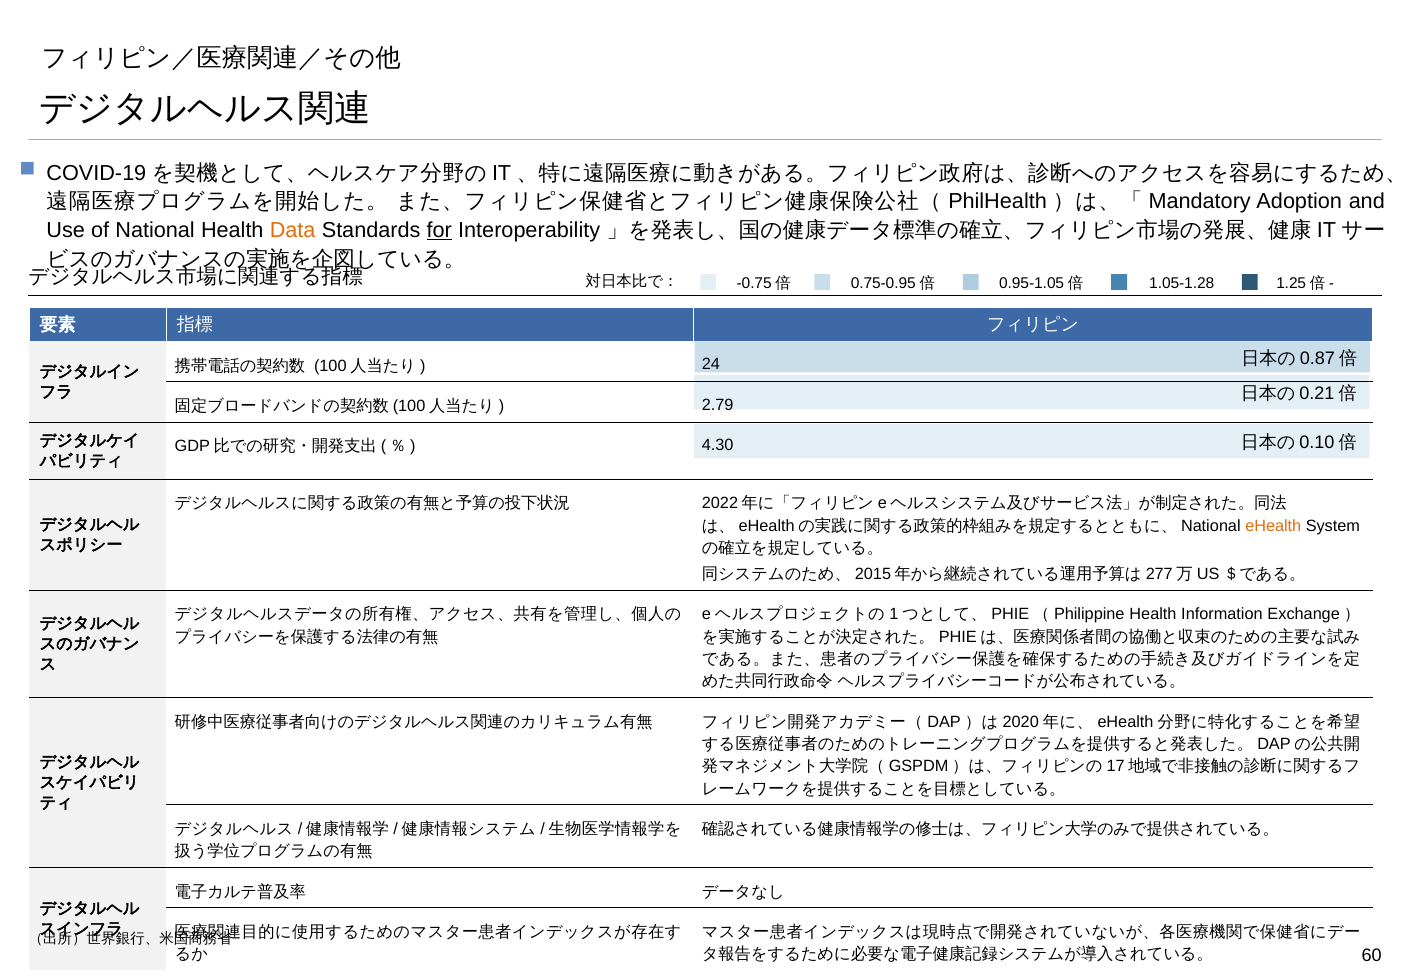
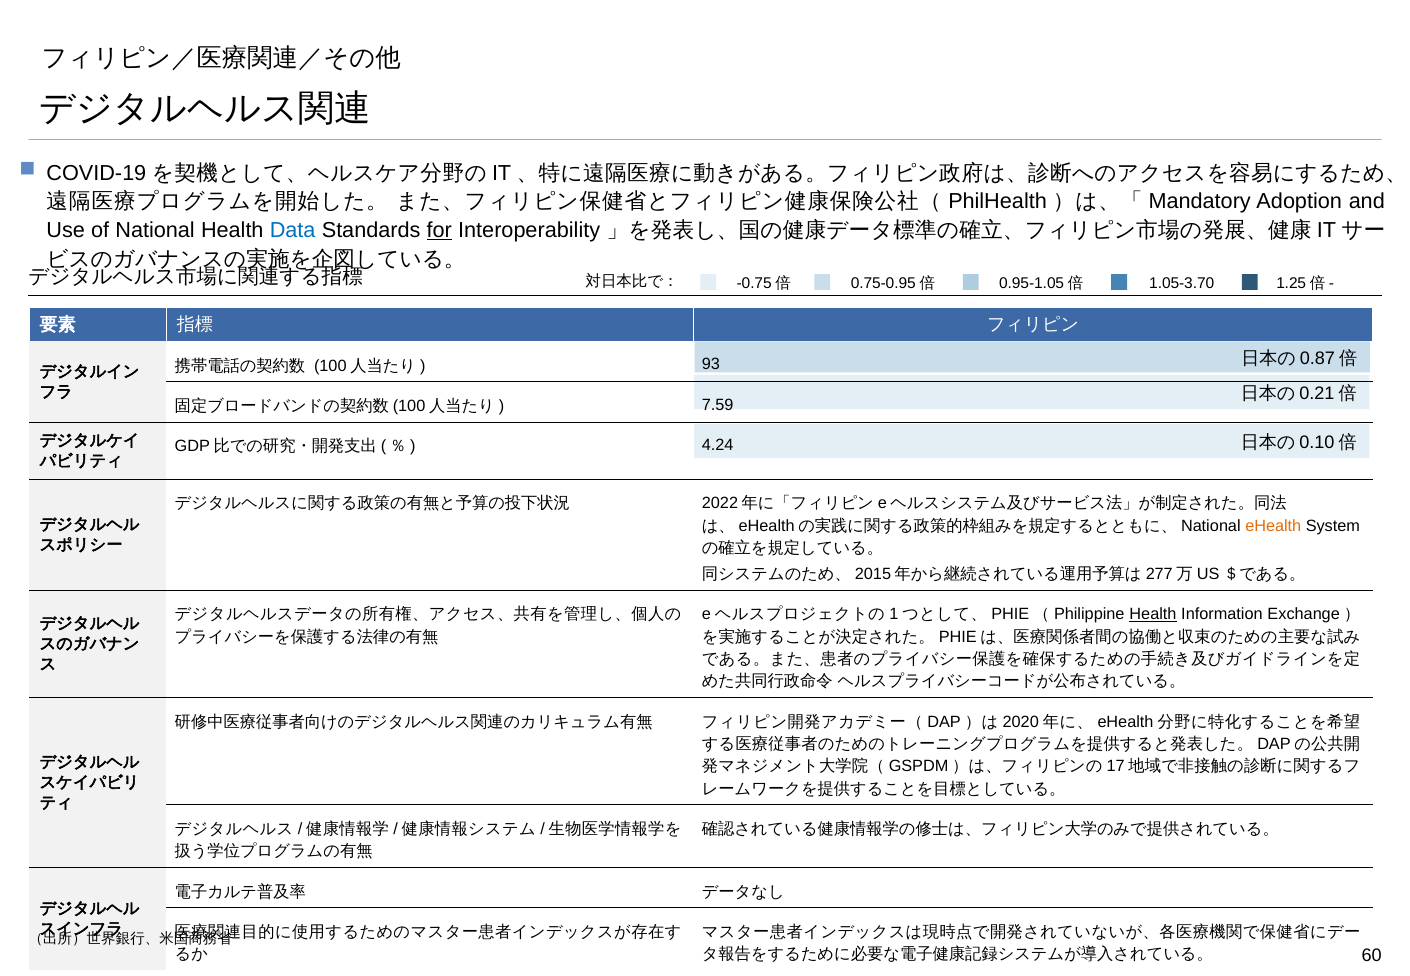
Data colour: orange -> blue (293, 230)
1.05-1.28: 1.05-1.28 -> 1.05-3.70 (1182, 283)
24: 24 -> 93 (711, 365)
2.79: 2.79 -> 7.59 (718, 405)
4.30: 4.30 -> 4.24 (718, 445)
Health underline: none -> present (1153, 615)
